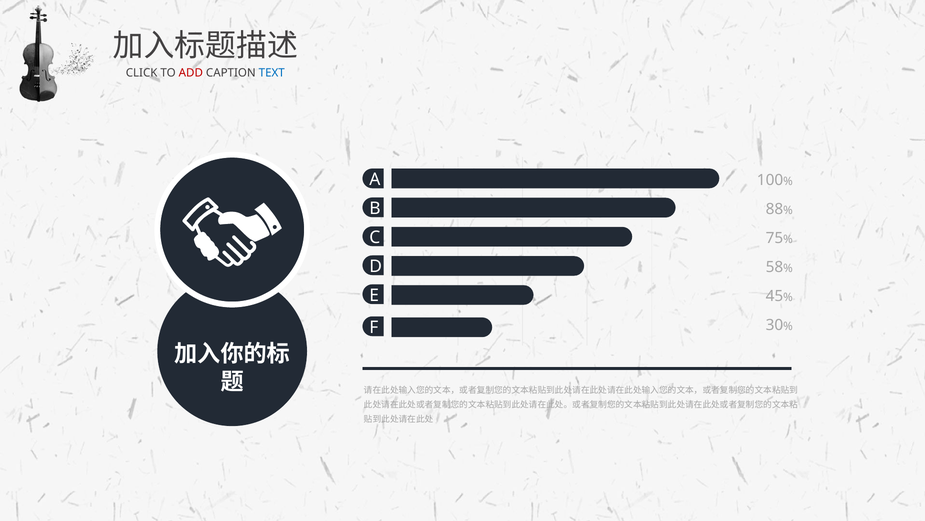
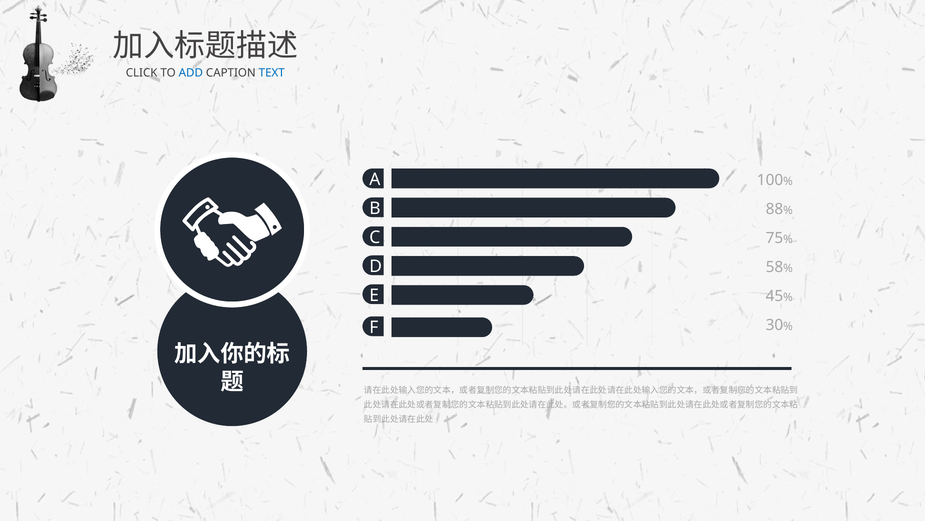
ADD colour: red -> blue (191, 73)
